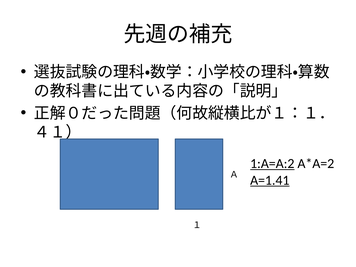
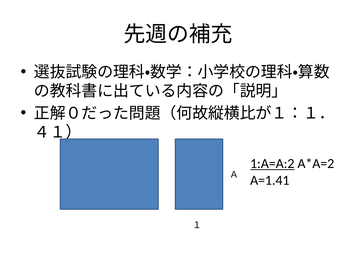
A=1.41 underline: present -> none (270, 180)
